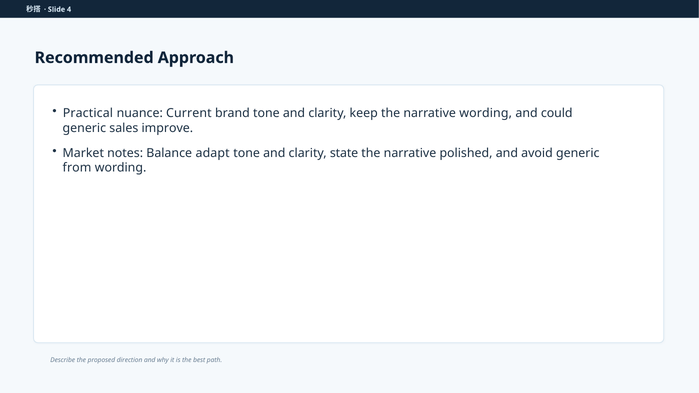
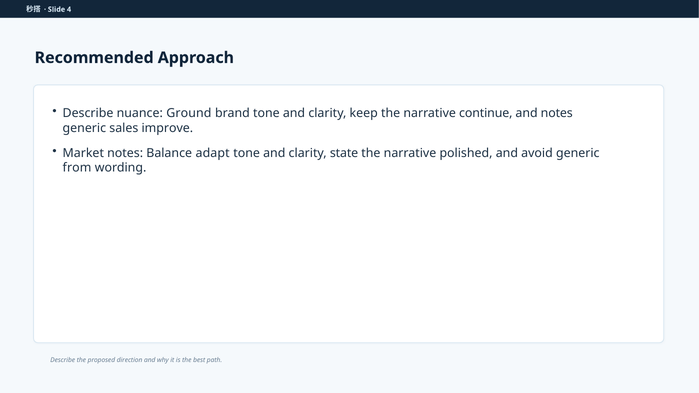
Practical: Practical -> Describe (88, 113)
Current: Current -> Ground (189, 113)
narrative wording: wording -> continue (486, 113)
and could: could -> notes (557, 113)
